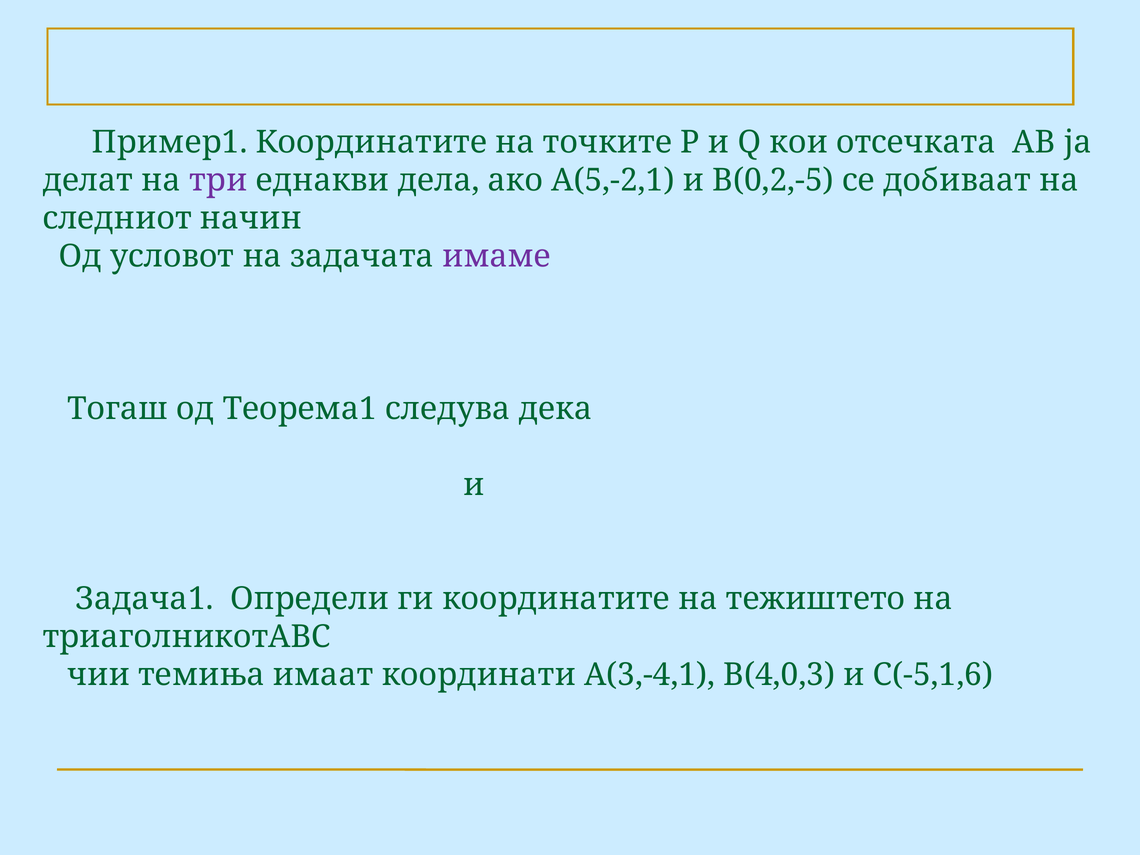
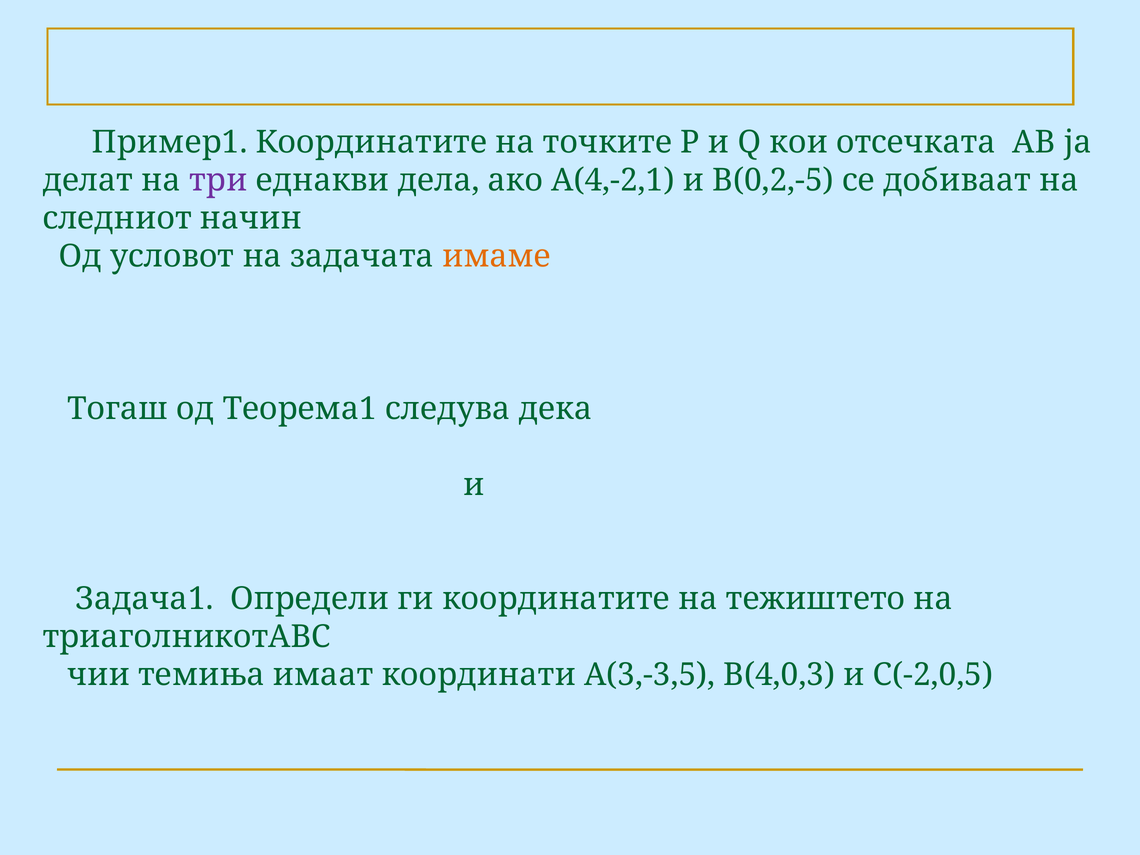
А(5,-2,1: А(5,-2,1 -> А(4,-2,1 (613, 180)
имаме colour: purple -> orange (497, 257)
А(3,-4,1: А(3,-4,1 -> А(3,-3,5 (650, 675)
С(-5,1,6: С(-5,1,6 -> С(-2,0,5 (933, 675)
